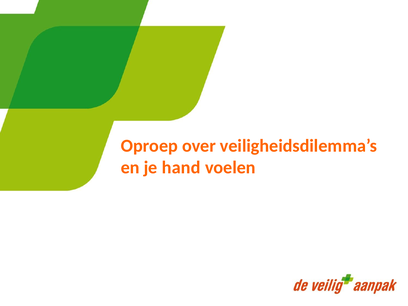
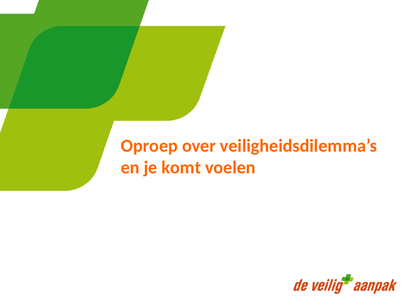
hand: hand -> komt (181, 168)
